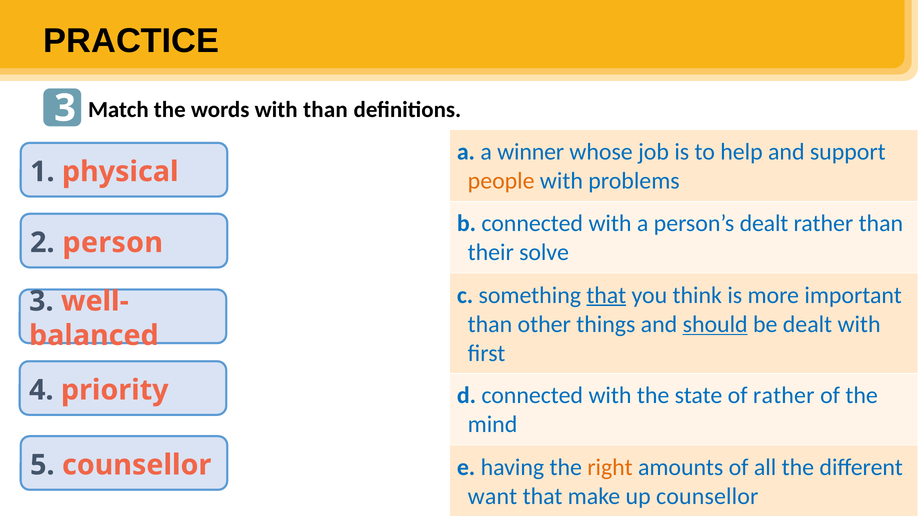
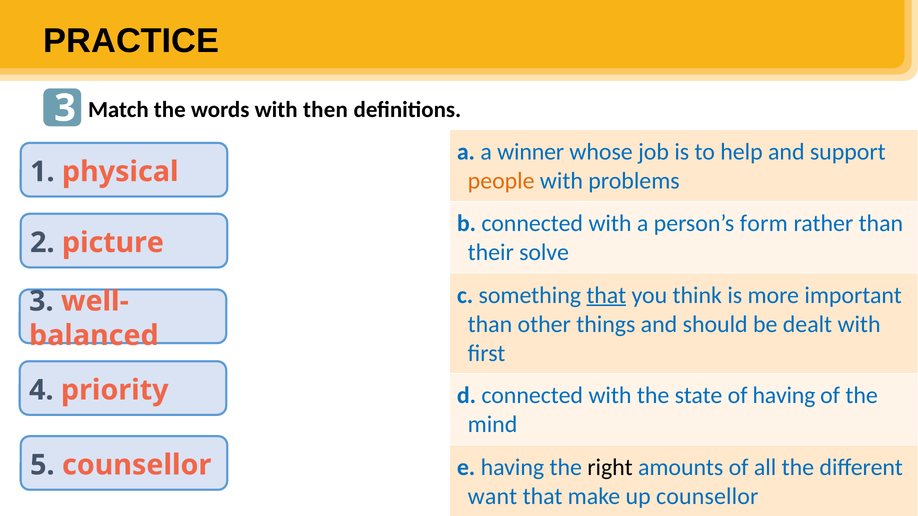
with than: than -> then (325, 110)
person’s dealt: dealt -> form (764, 224)
person: person -> picture (113, 243)
should underline: present -> none (715, 324)
of rather: rather -> having (784, 396)
right colour: orange -> black (610, 468)
